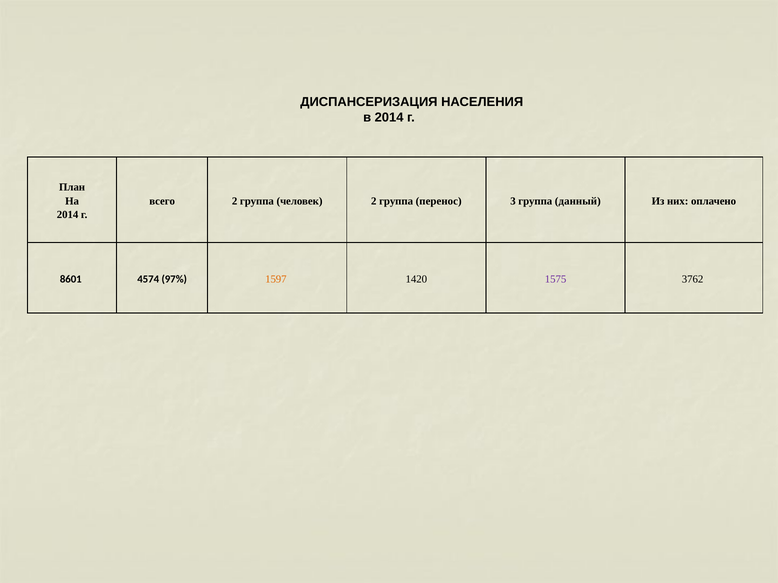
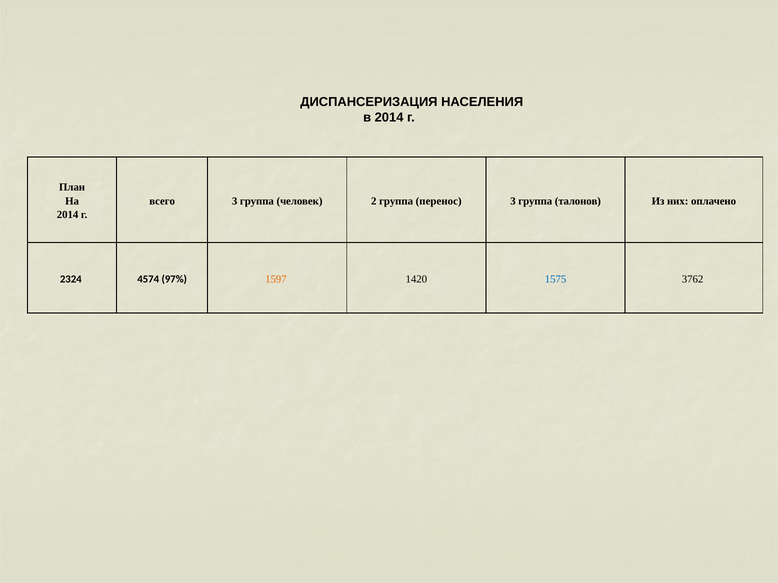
всего 2: 2 -> 3 (235, 201)
данный: данный -> талонов (578, 201)
8601: 8601 -> 2324 (71, 279)
1575 colour: purple -> blue (556, 279)
